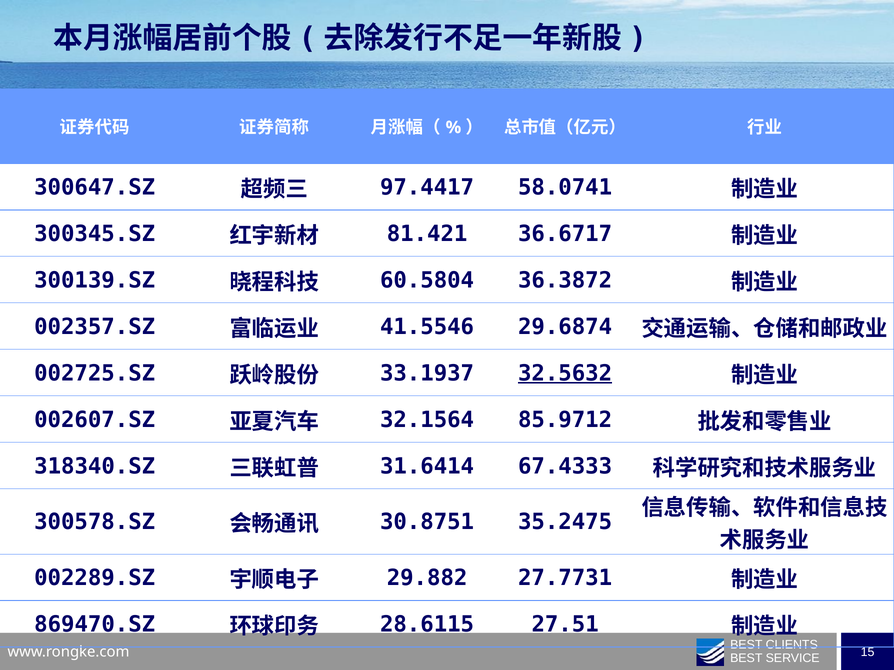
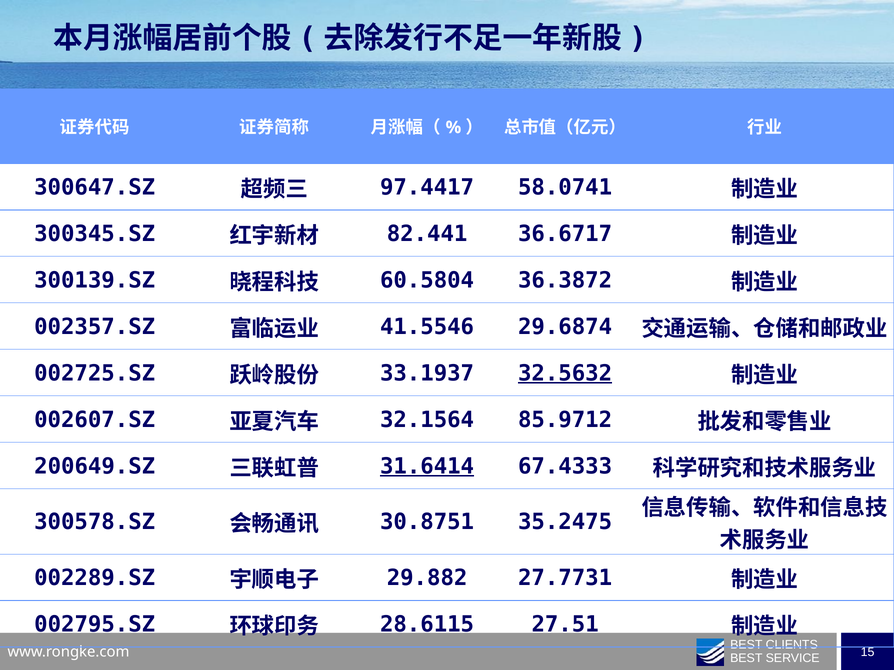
81.421: 81.421 -> 82.441 (427, 234)
318340.SZ: 318340.SZ -> 200649.SZ (95, 467)
31.6414 underline: none -> present (427, 467)
869470.SZ: 869470.SZ -> 002795.SZ (95, 625)
